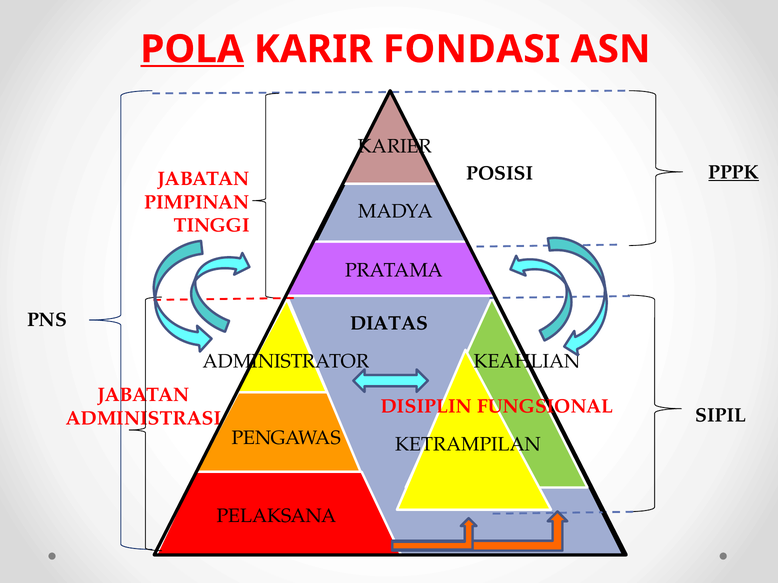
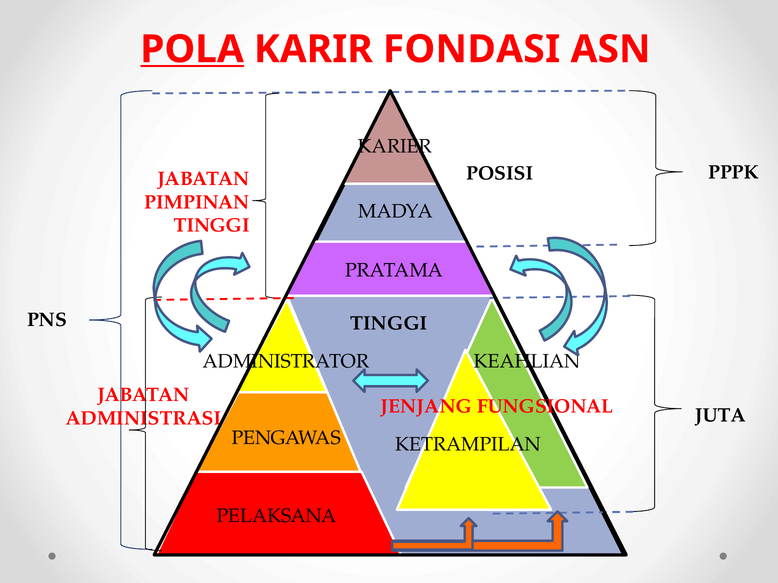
PPPK underline: present -> none (734, 172)
DIATAS: DIATAS -> TINGGI (389, 324)
DISIPLIN: DISIPLIN -> JENJANG (426, 407)
SIPIL: SIPIL -> JUTA (721, 416)
